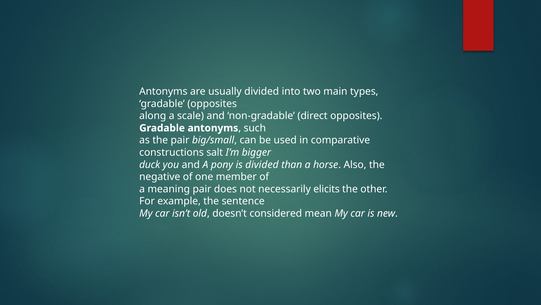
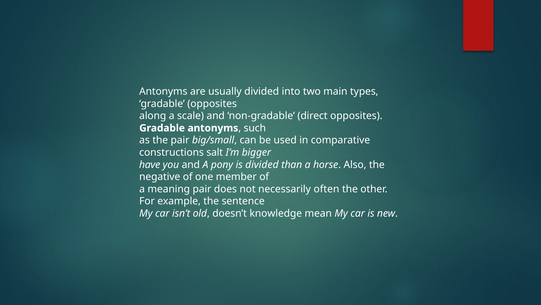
duck: duck -> have (150, 164)
elicits: elicits -> often (326, 189)
considered: considered -> knowledge (276, 213)
